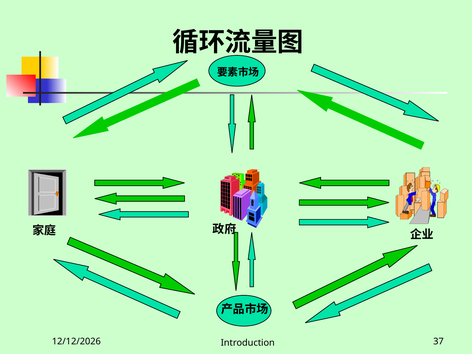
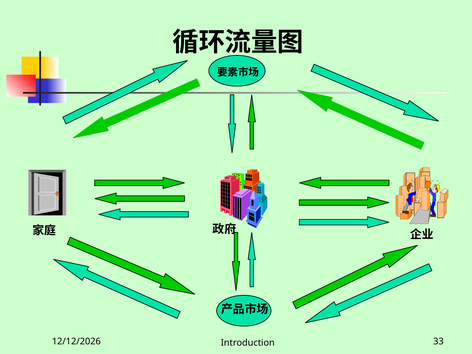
37: 37 -> 33 (438, 341)
